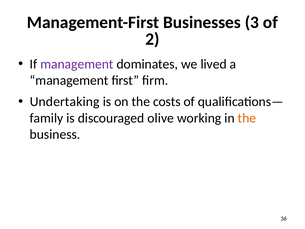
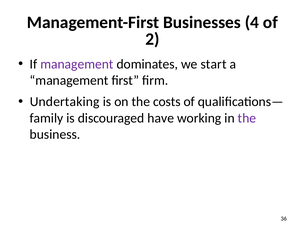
3: 3 -> 4 (252, 22)
lived: lived -> start (214, 64)
olive: olive -> have (161, 118)
the colour: orange -> purple (247, 118)
